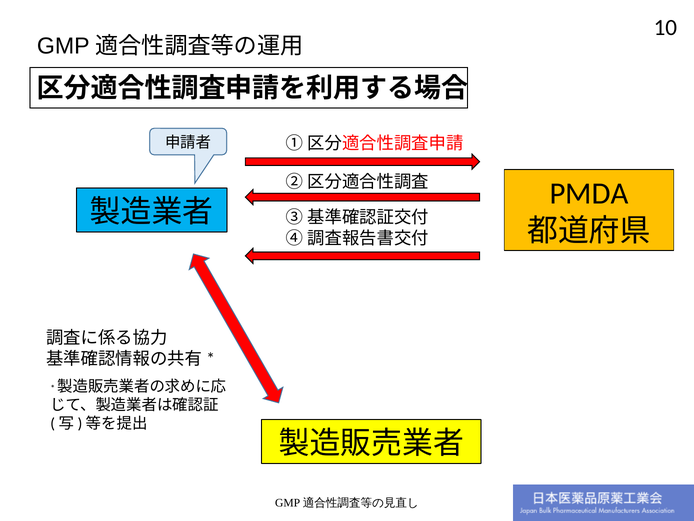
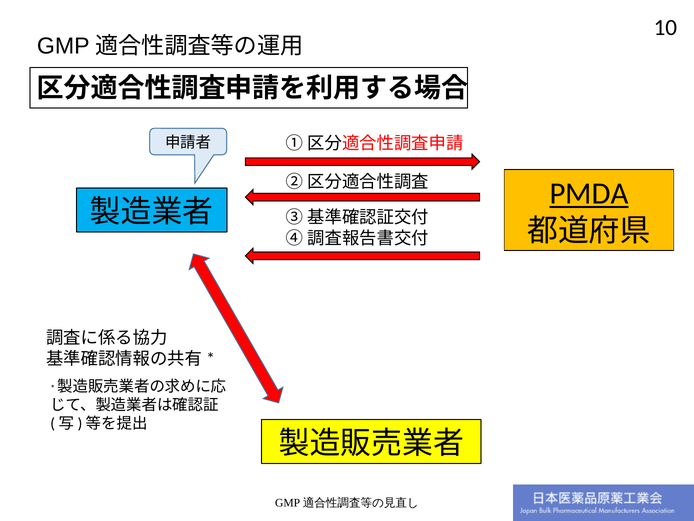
PMDA underline: none -> present (589, 194)
